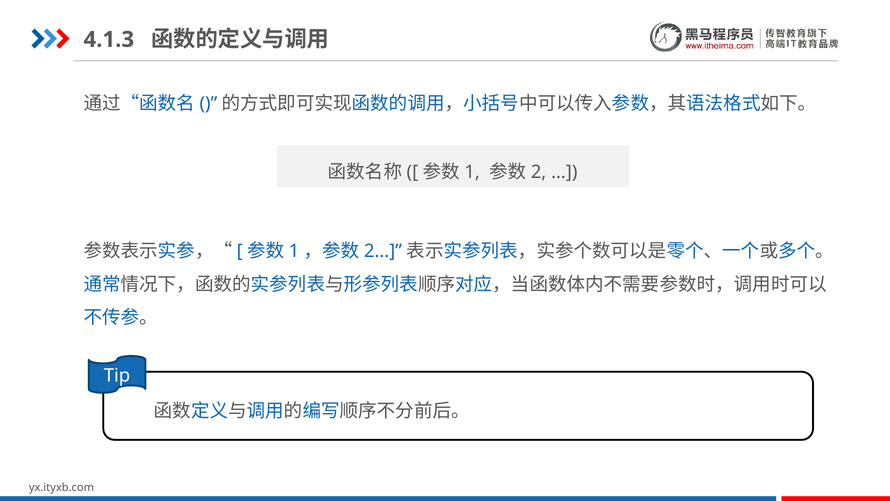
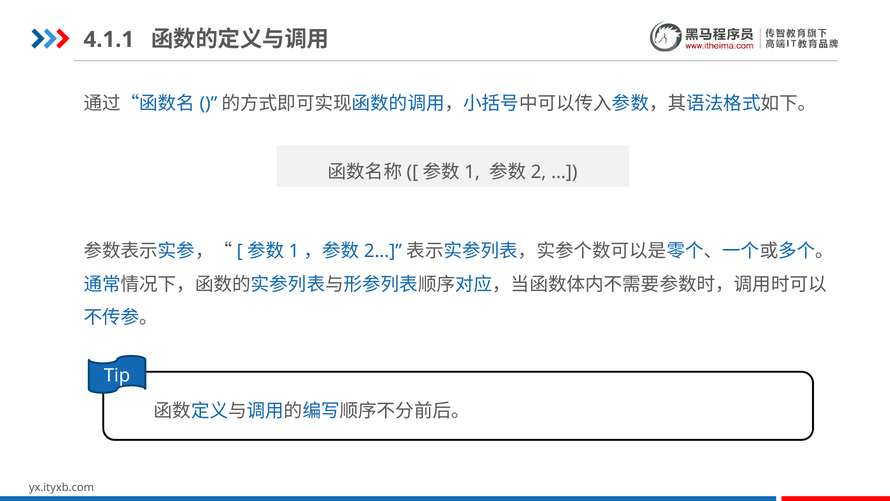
4.1.3: 4.1.3 -> 4.1.1 (109, 40)
